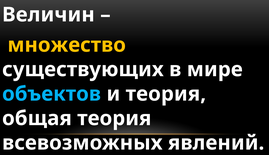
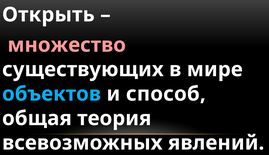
Величин: Величин -> Открыть (48, 15)
множество colour: yellow -> pink (67, 45)
и теория: теория -> способ (166, 94)
